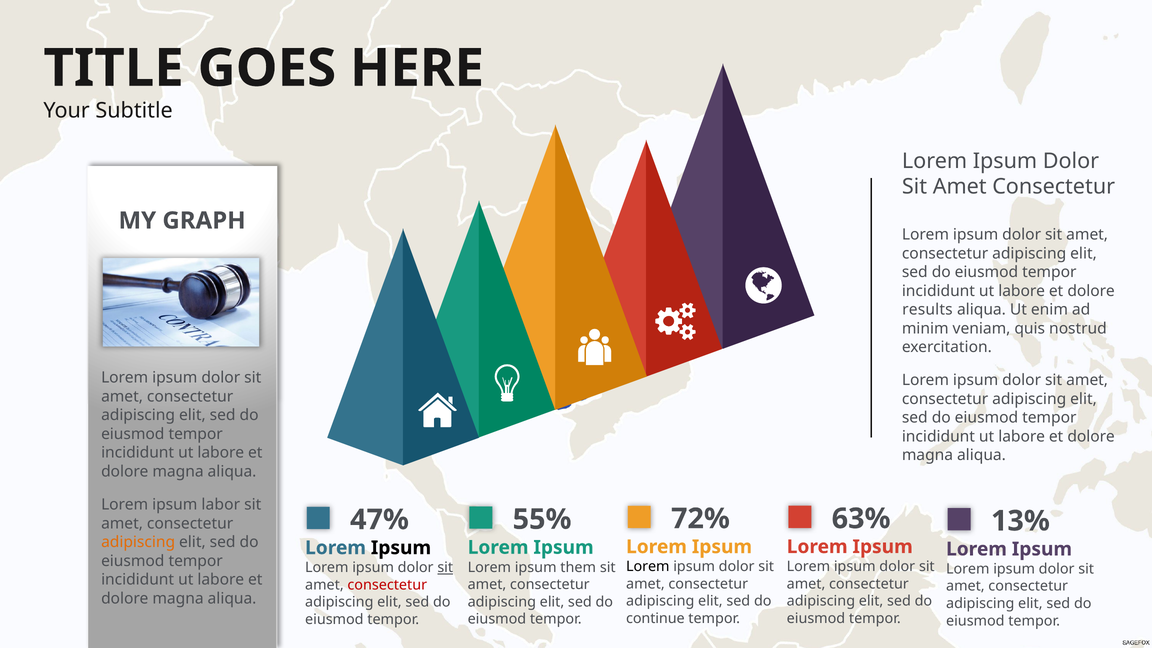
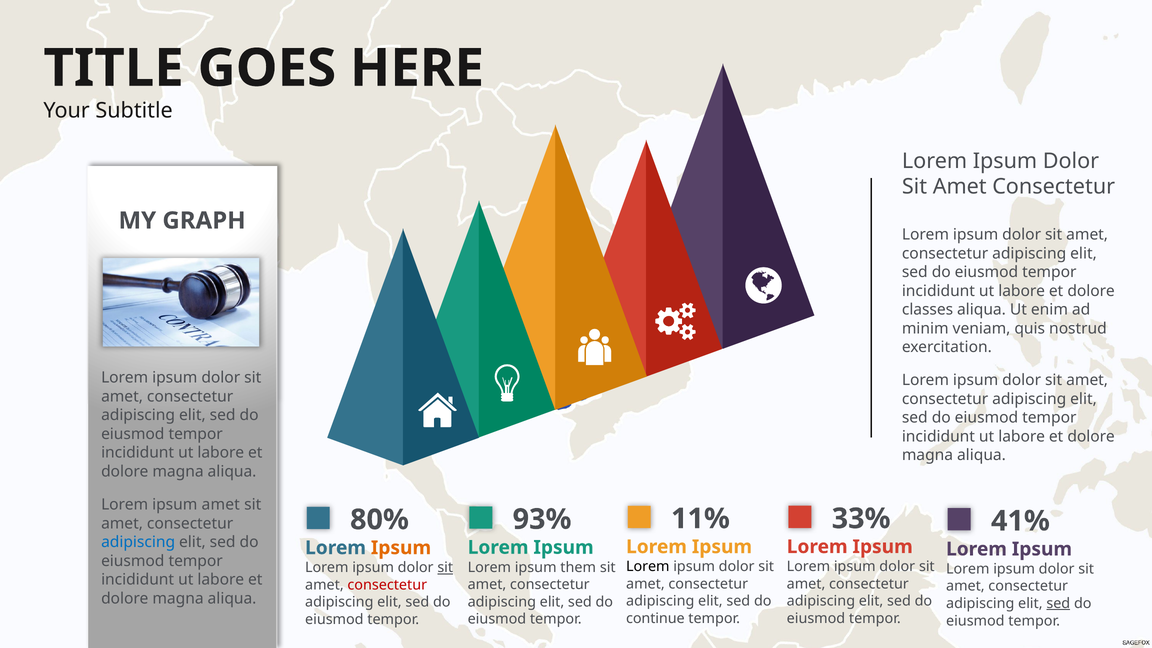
results: results -> classes (928, 310)
ipsum labor: labor -> amet (221, 505)
63%: 63% -> 33% (861, 519)
72%: 72% -> 11% (700, 519)
55%: 55% -> 93% (542, 519)
47%: 47% -> 80% (379, 520)
13%: 13% -> 41% (1020, 521)
adipiscing colour: orange -> blue (138, 542)
Ipsum colour: black -> orange (401, 548)
sed underline: none -> present (1058, 603)
